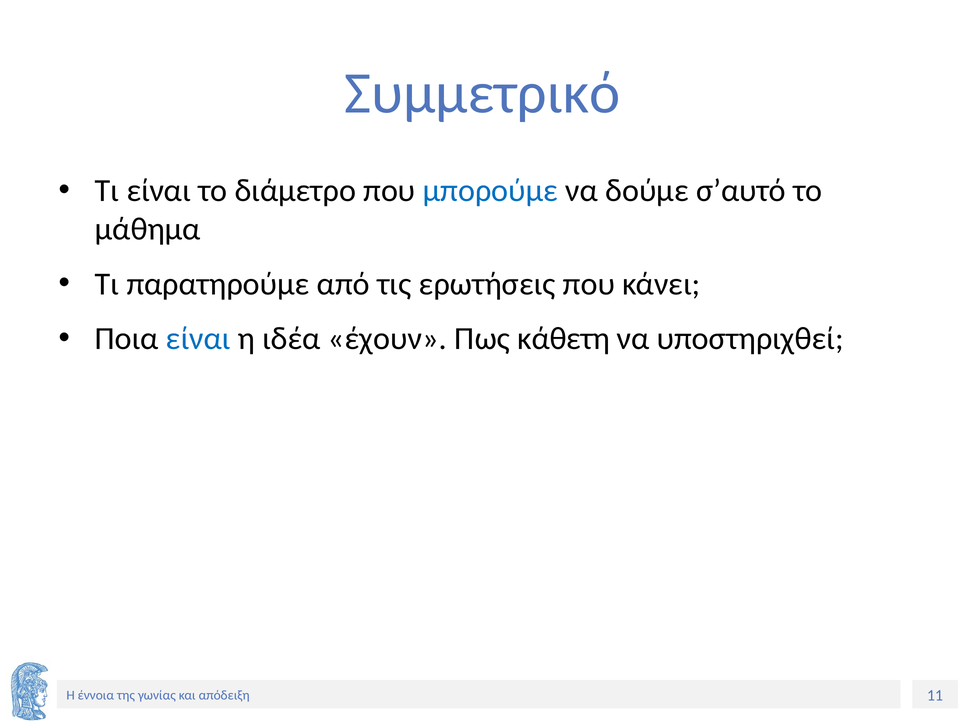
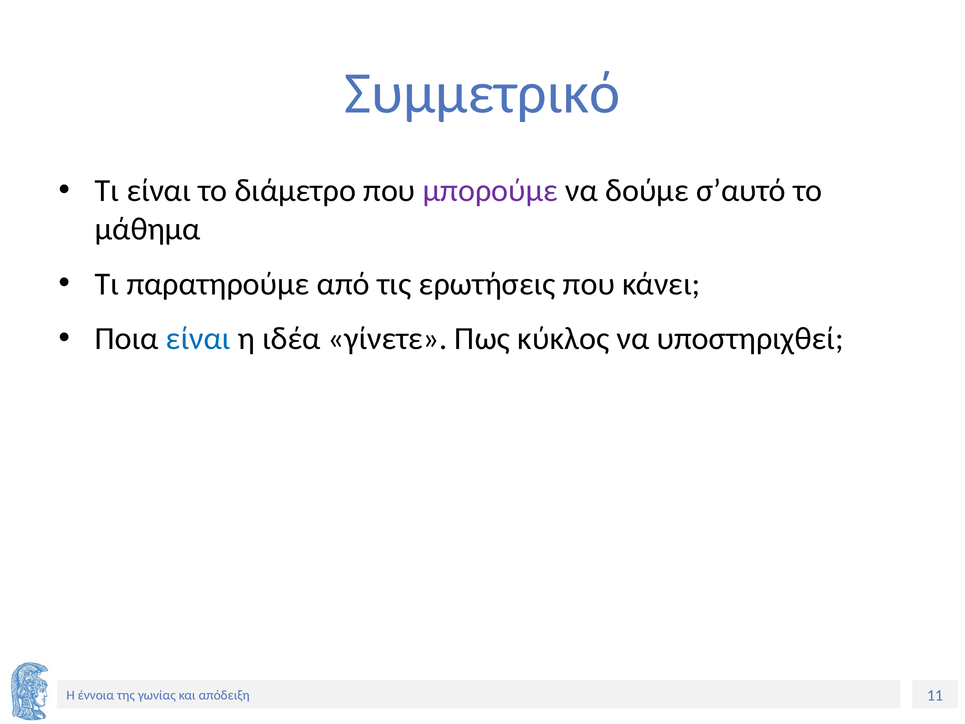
μπορούμε colour: blue -> purple (490, 191)
έχουν: έχουν -> γίνετε (388, 339)
κάθετη: κάθετη -> κύκλος (563, 339)
